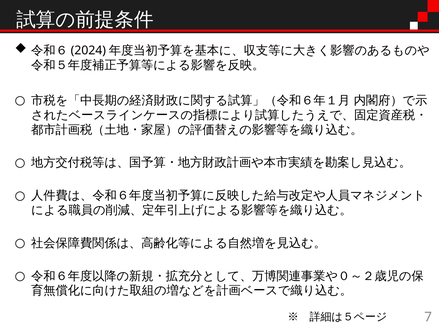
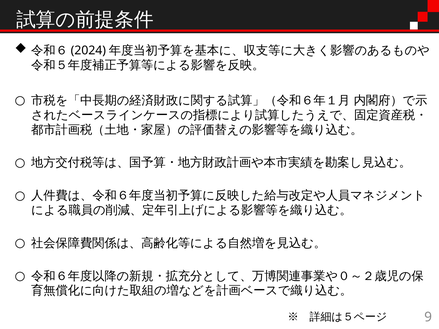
7: 7 -> 9 (428, 317)
